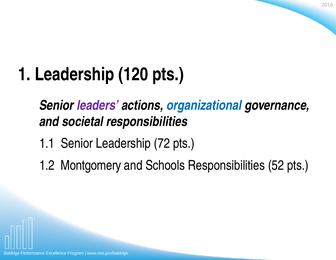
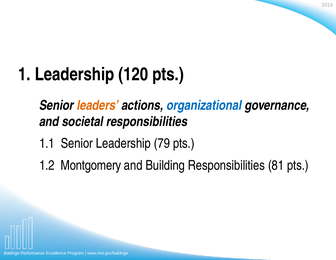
leaders colour: purple -> orange (98, 105)
72: 72 -> 79 (162, 143)
Schools: Schools -> Building (165, 165)
52: 52 -> 81 (276, 165)
